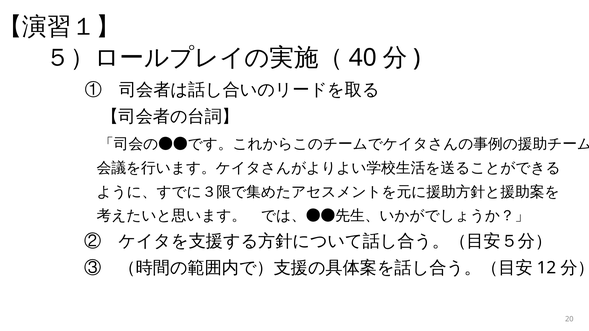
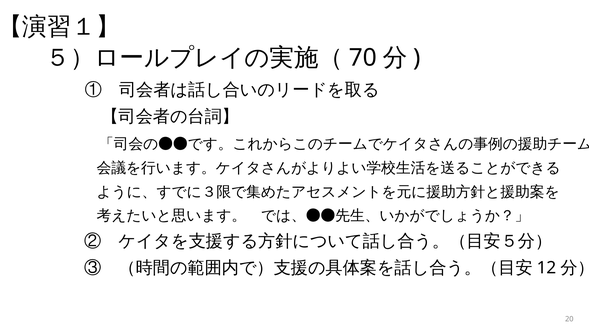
40: 40 -> 70 (363, 58)
